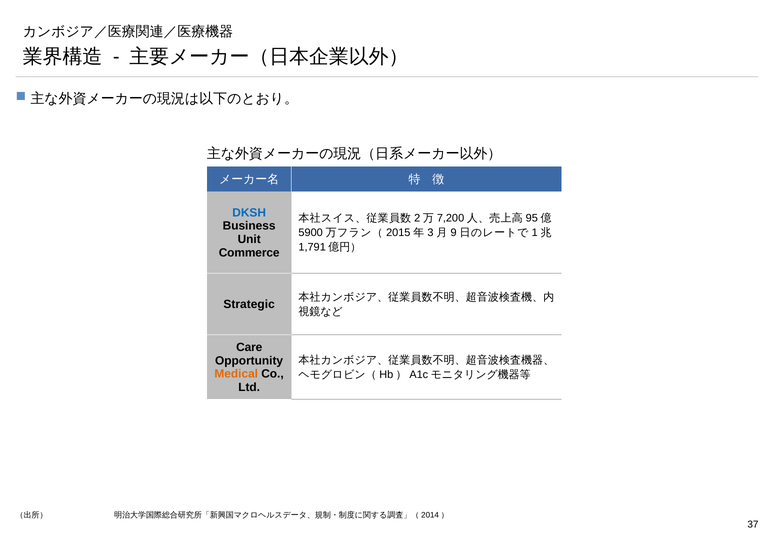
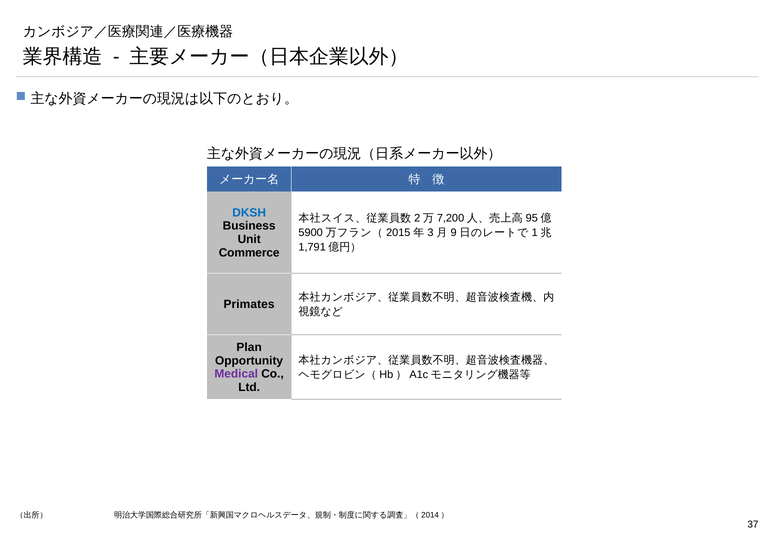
Strategic: Strategic -> Primates (249, 304)
Care: Care -> Plan (249, 347)
Medical colour: orange -> purple (236, 374)
